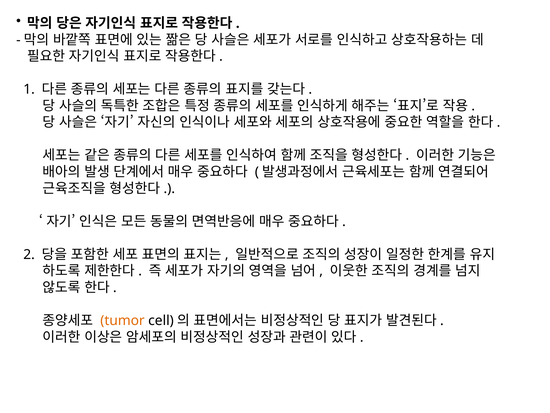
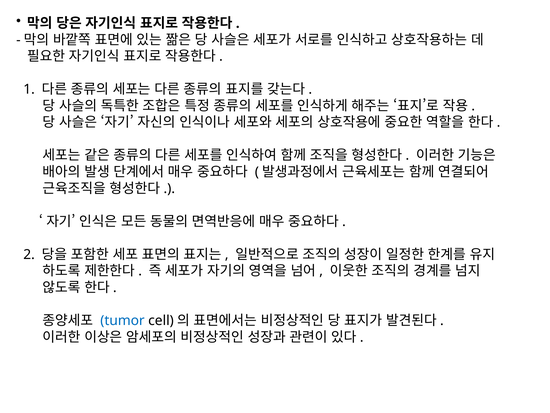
tumor colour: orange -> blue (122, 320)
